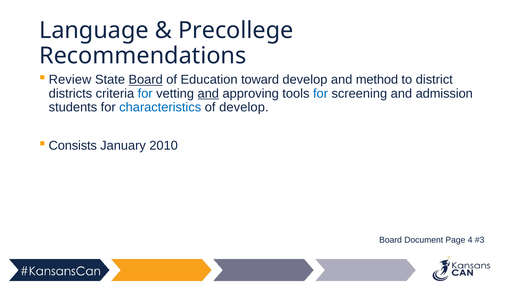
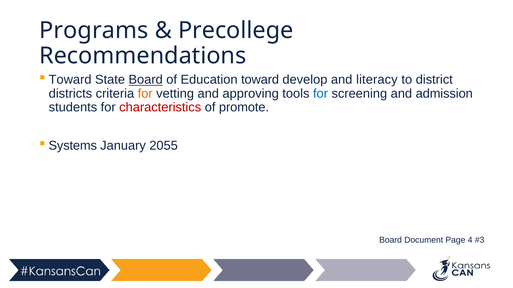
Language: Language -> Programs (94, 30)
Review: Review -> Toward (70, 80)
method: method -> literacy (377, 80)
for colour: blue -> orange (145, 94)
and underline: present -> none (208, 94)
characteristics colour: blue -> red (160, 108)
of develop: develop -> promote (244, 108)
Consists: Consists -> Systems (73, 146)
2010: 2010 -> 2055 (164, 146)
